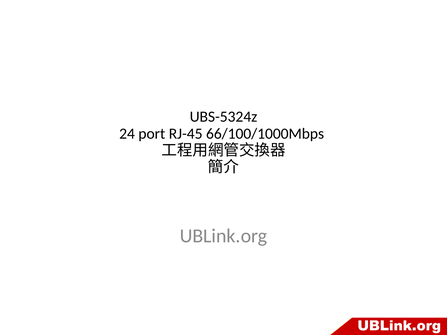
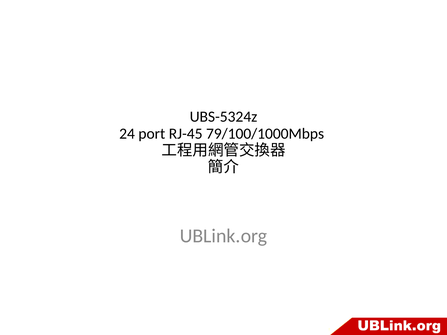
66/100/1000Mbps: 66/100/1000Mbps -> 79/100/1000Mbps (265, 134)
